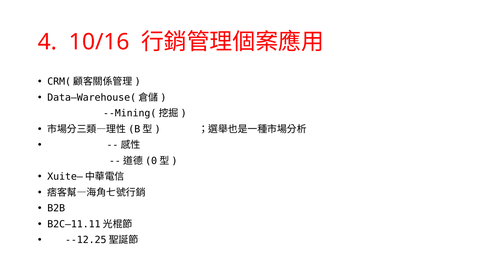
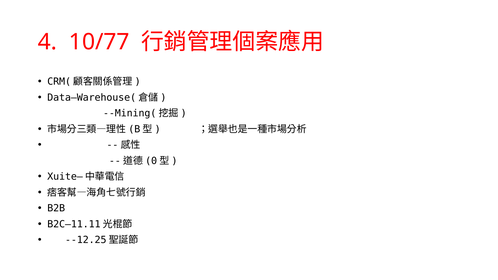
10/16: 10/16 -> 10/77 (99, 42)
